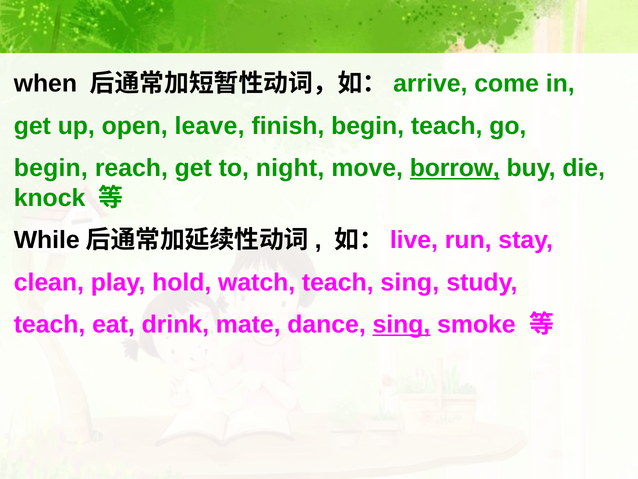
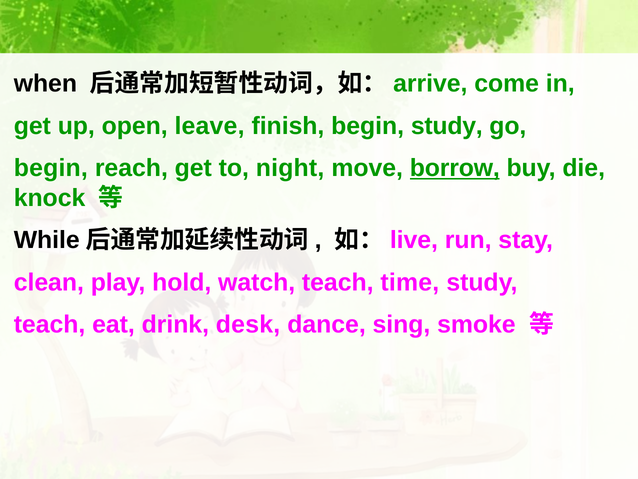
begin teach: teach -> study (447, 126)
teach sing: sing -> time (410, 282)
mate: mate -> desk (248, 324)
sing underline: present -> none (401, 324)
